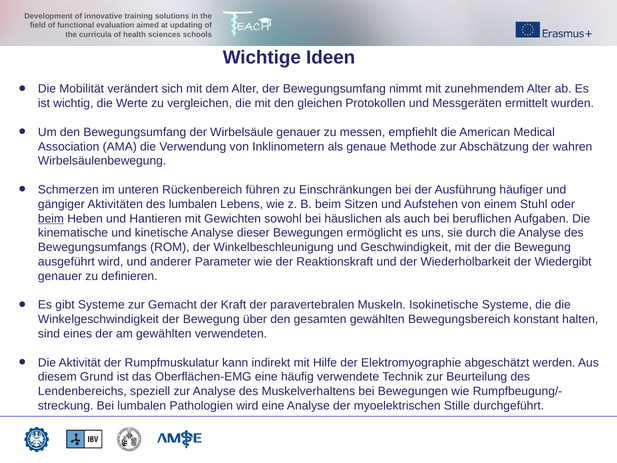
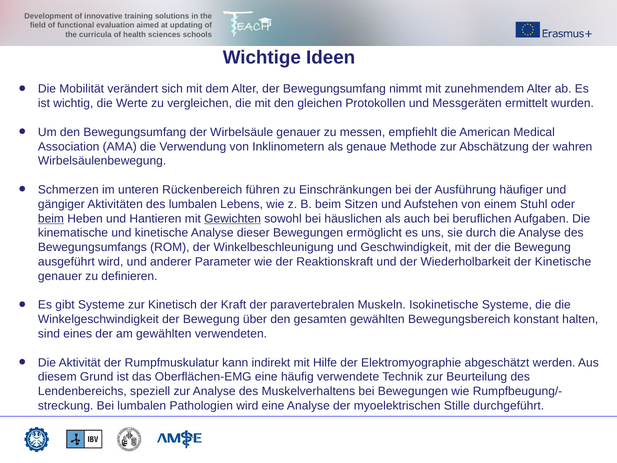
Gewichten underline: none -> present (233, 218)
der Wiedergibt: Wiedergibt -> Kinetische (563, 262)
Gemacht: Gemacht -> Kinetisch (172, 305)
